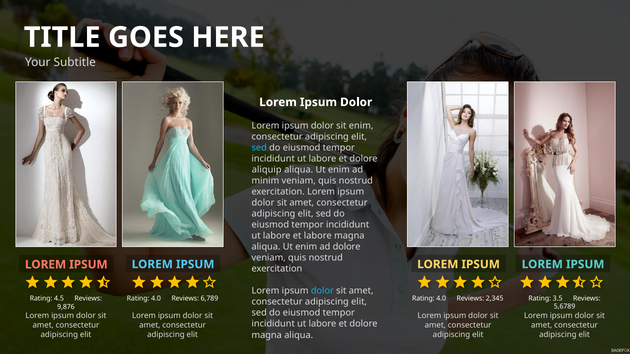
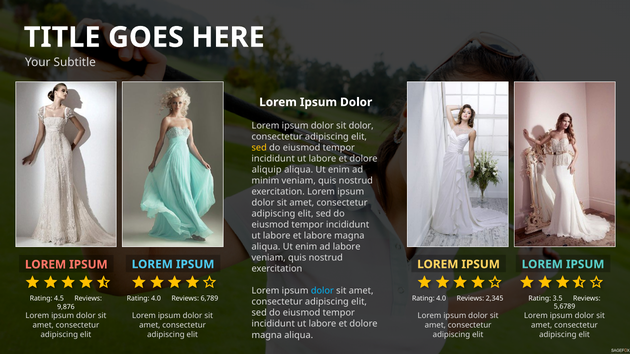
sit enim: enim -> dolor (361, 126)
sed colour: light blue -> yellow (259, 148)
ad dolore: dolore -> labore (347, 247)
